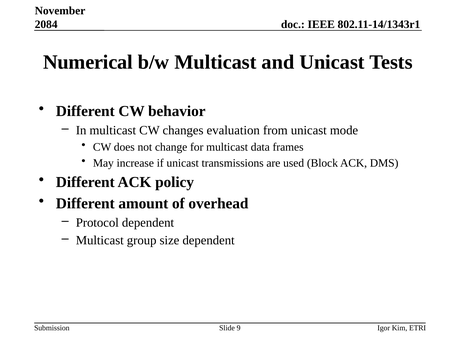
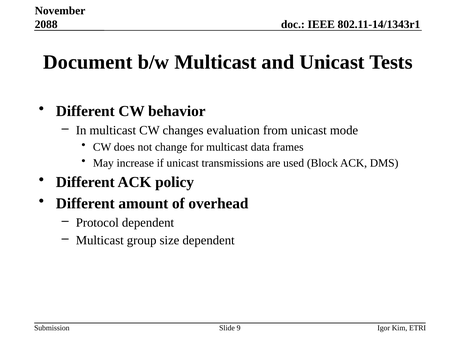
2084: 2084 -> 2088 (46, 24)
Numerical: Numerical -> Document (88, 62)
